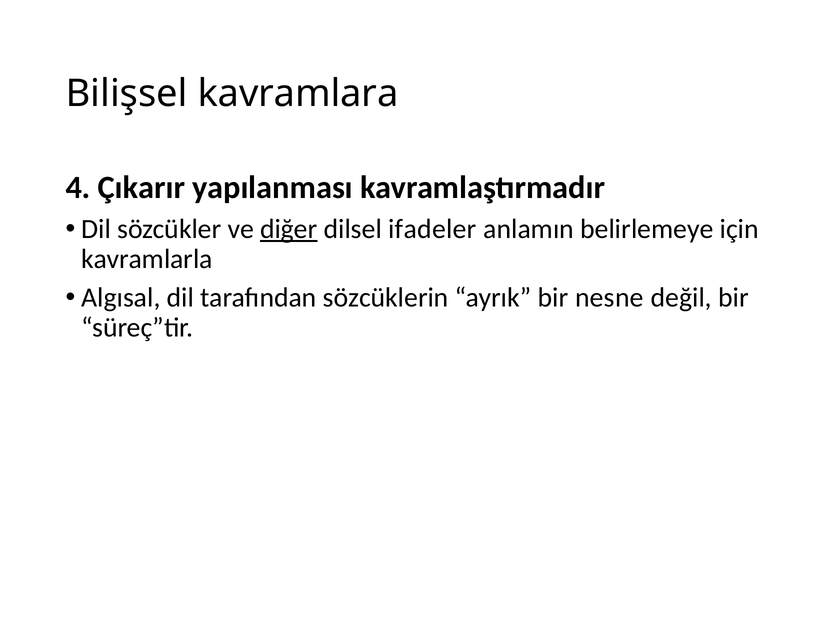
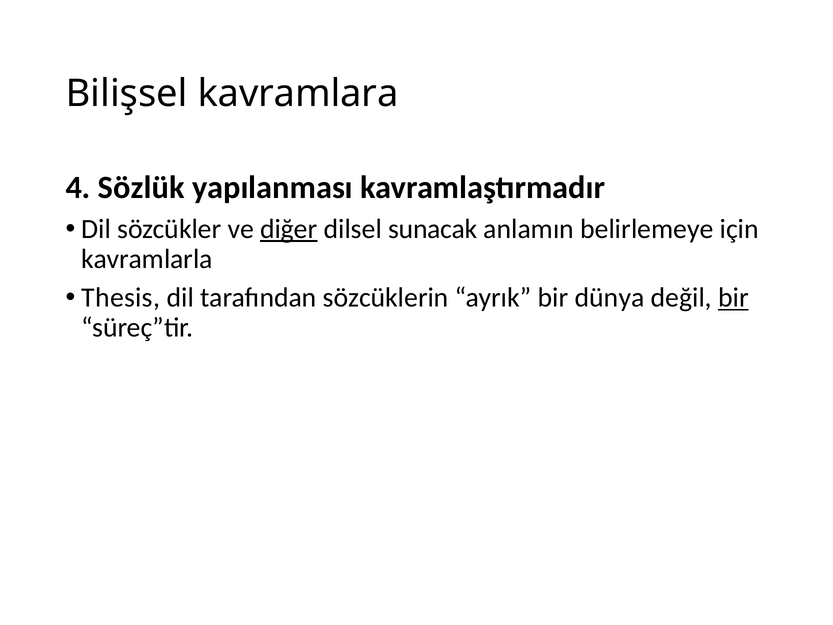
Çıkarır: Çıkarır -> Sözlük (141, 188)
ifadeler: ifadeler -> sunacak (433, 229)
Algısal: Algısal -> Thesis (121, 298)
nesne: nesne -> dünya (609, 298)
bir underline: none -> present (733, 298)
